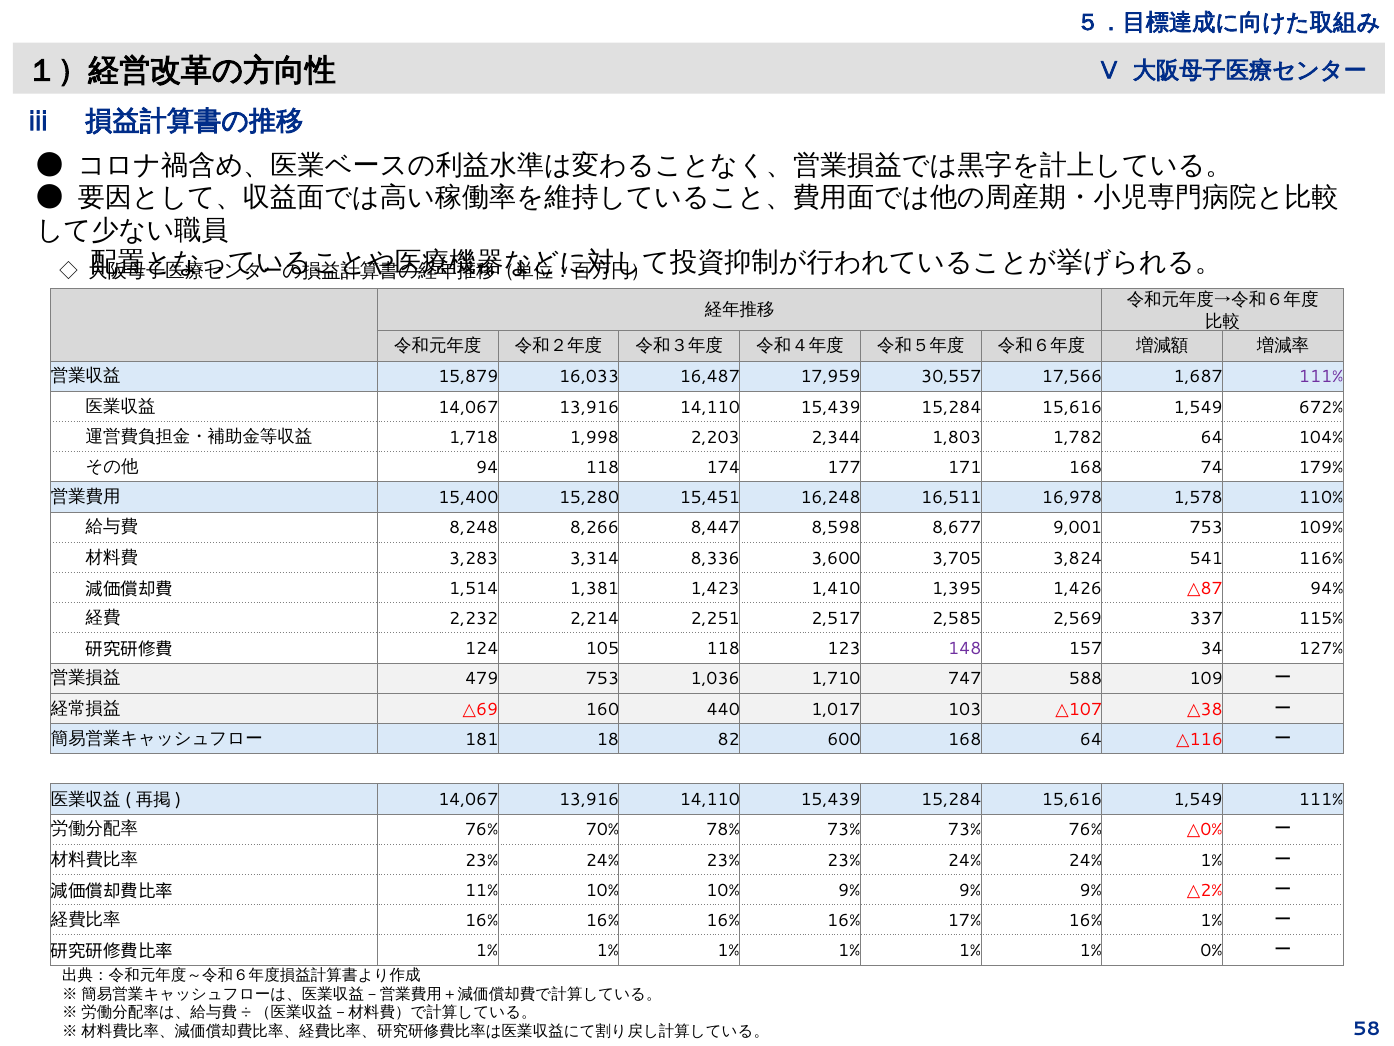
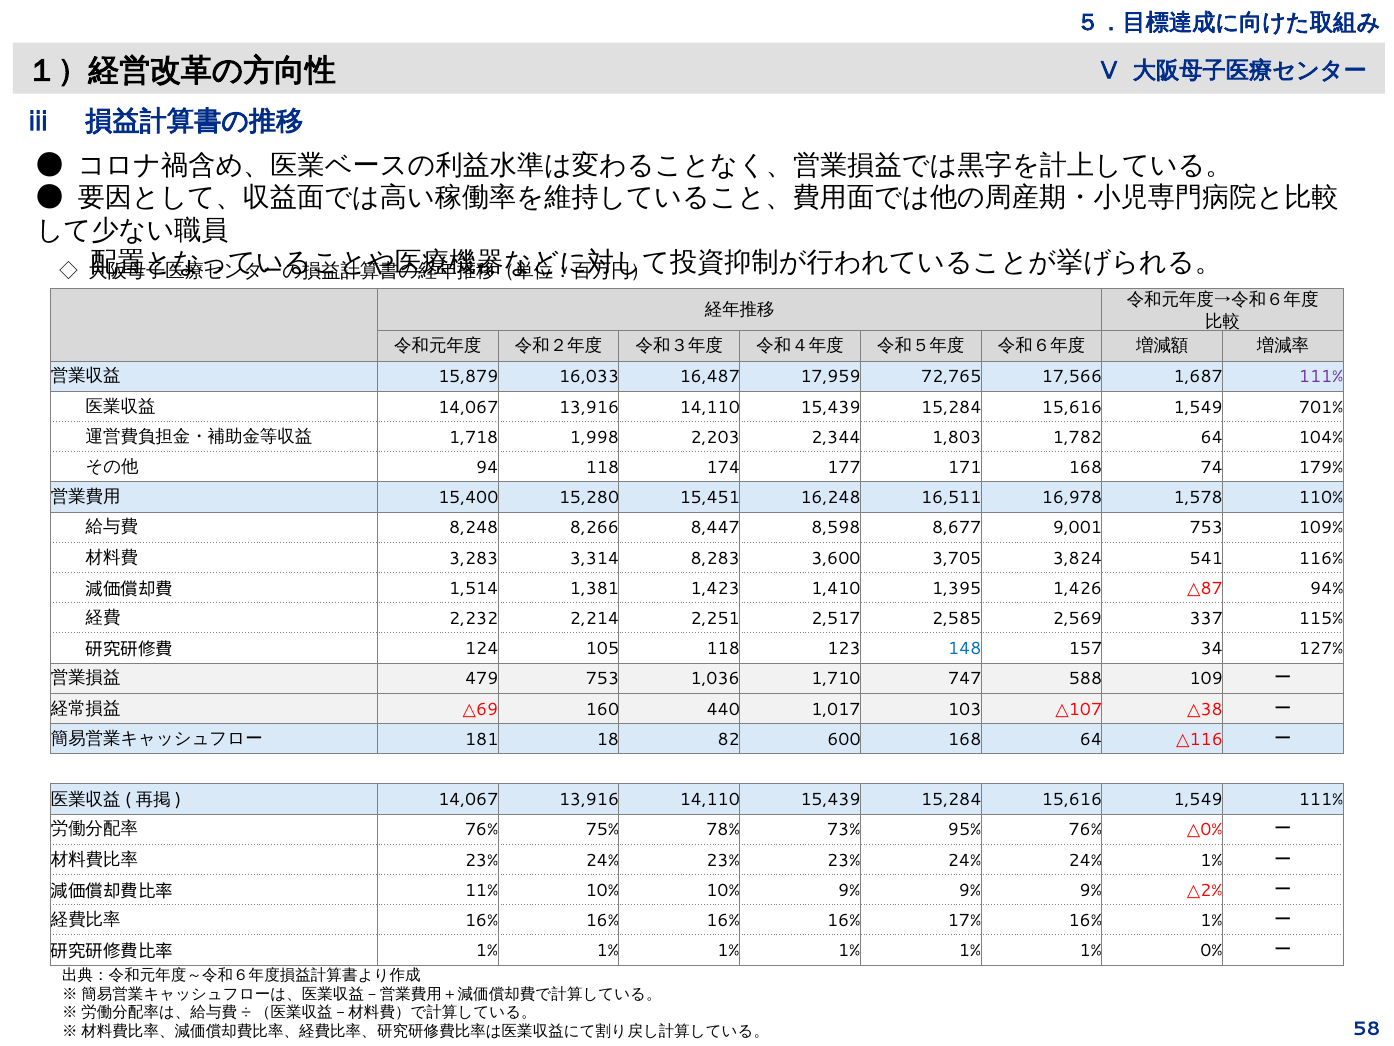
30,557: 30,557 -> 72,765 (951, 377)
672%: 672% -> 701% (1321, 407)
8,336: 8,336 -> 8,283 (715, 558)
148 colour: purple -> blue (965, 649)
70%: 70% -> 75% (602, 830)
73% 73%: 73% -> 95% (965, 830)
